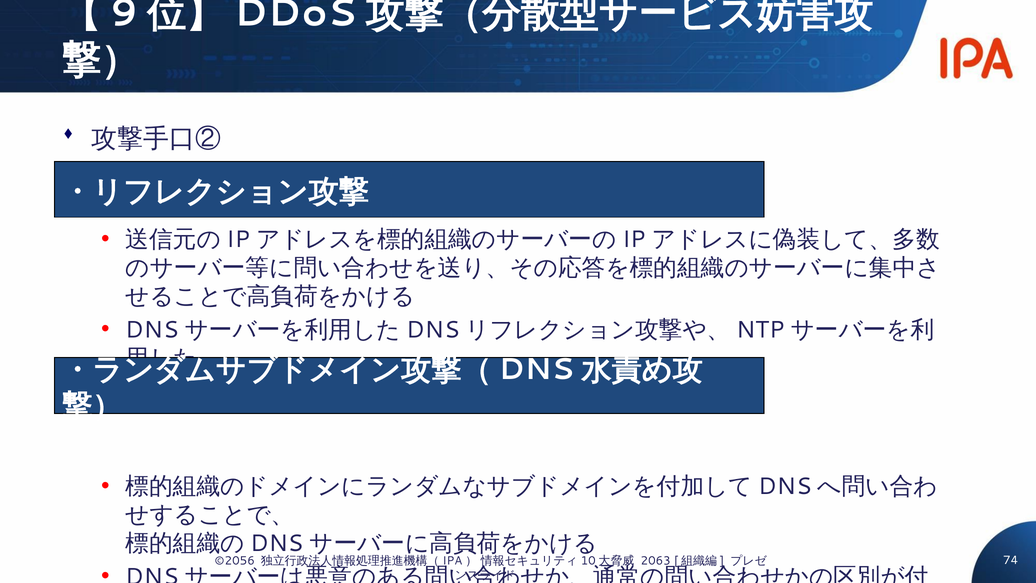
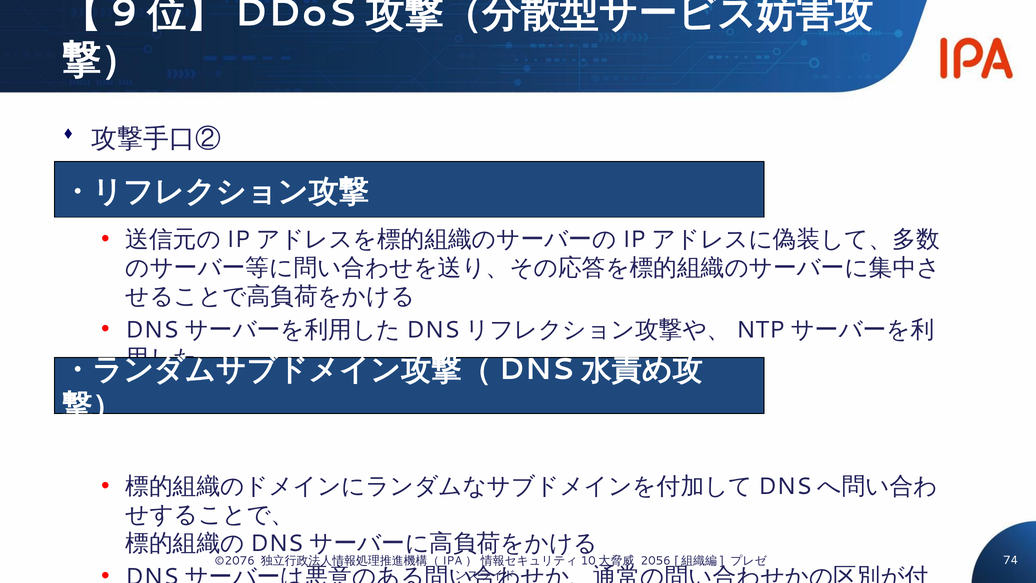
©2056: ©2056 -> ©2076 (235, 561)
2063: 2063 -> 2056 (656, 561)
